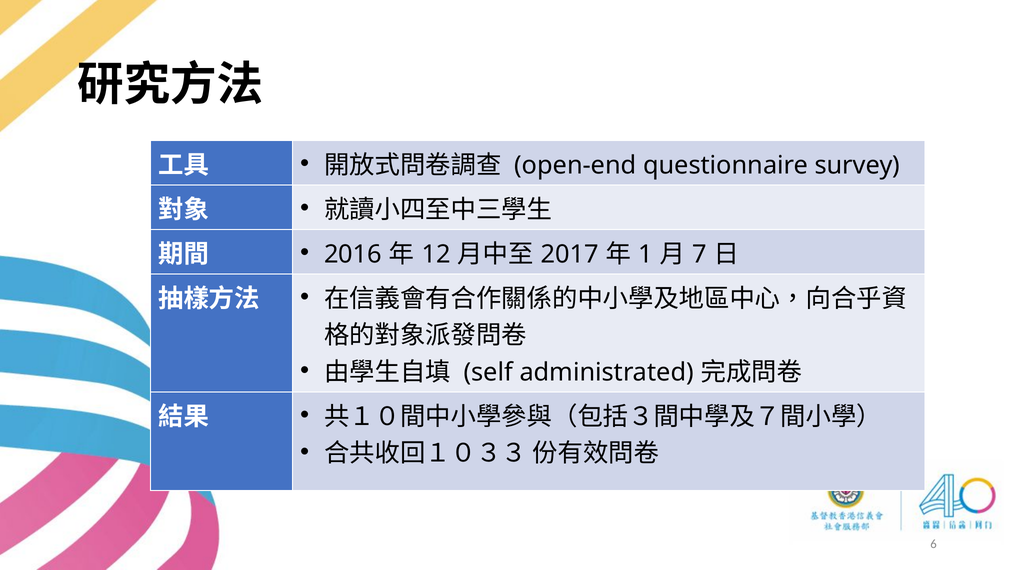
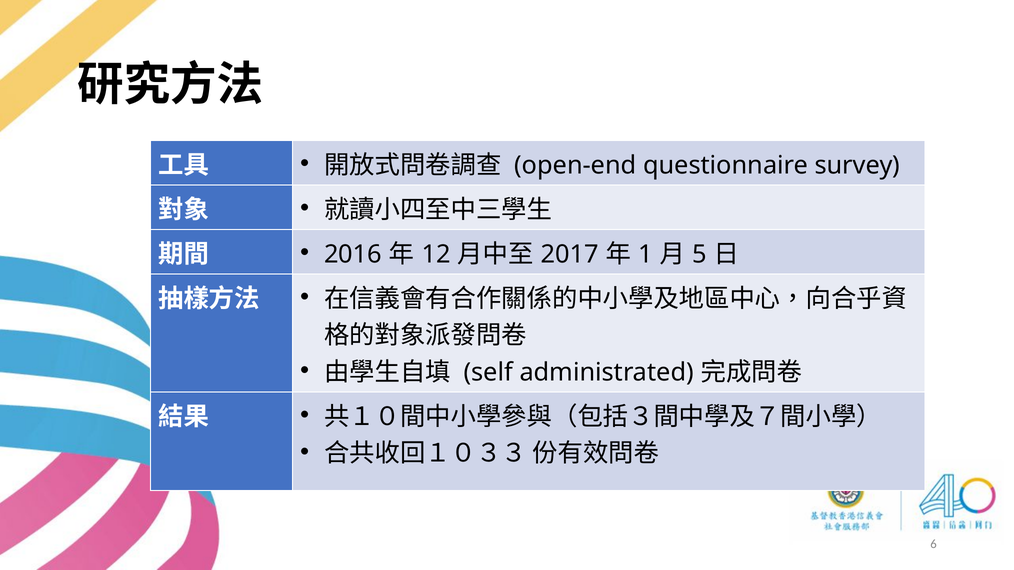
7: 7 -> 5 (700, 254)
